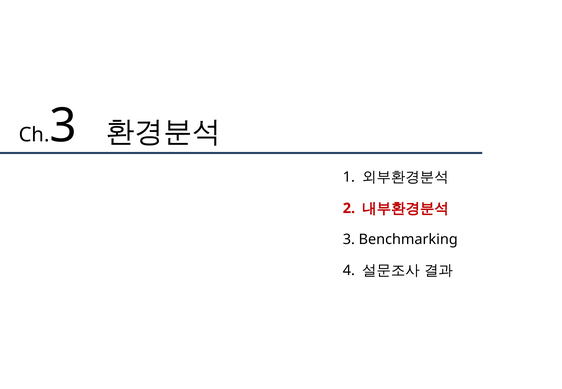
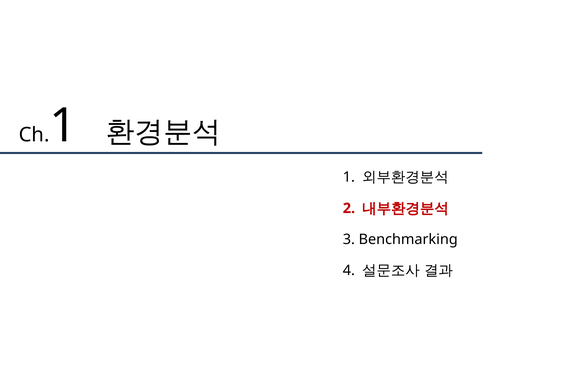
3: 3 -> 1 (63, 126)
